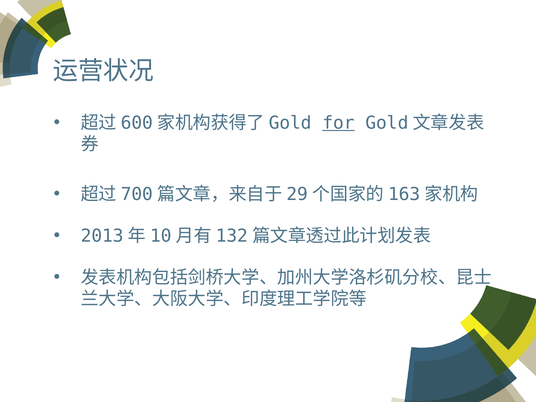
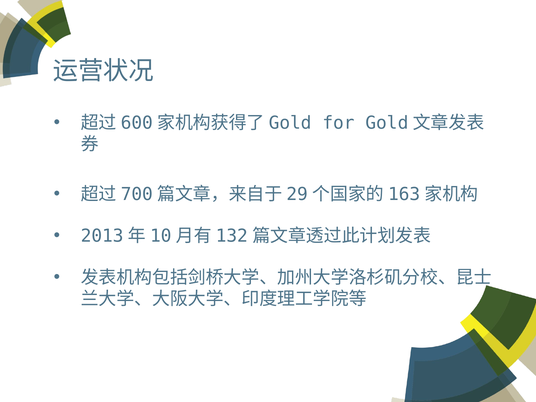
for underline: present -> none (339, 123)
